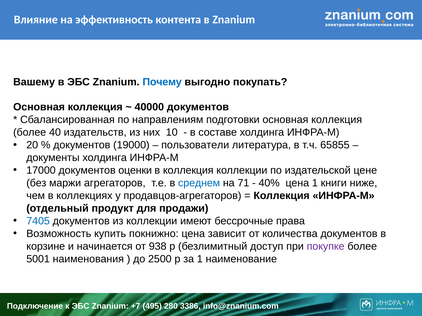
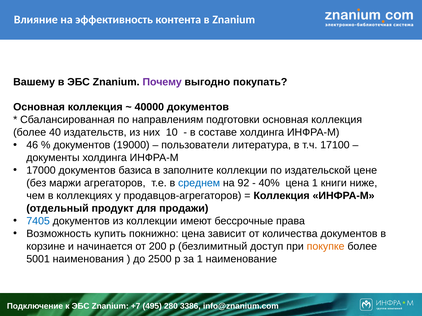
Почему colour: blue -> purple (162, 82)
20: 20 -> 46 (32, 145)
65855: 65855 -> 17100 (335, 145)
оценки: оценки -> базиса (135, 171)
в коллекция: коллекция -> заполните (188, 171)
71: 71 -> 92 (243, 183)
938: 938 -> 200 (158, 247)
покупке colour: purple -> orange (326, 247)
